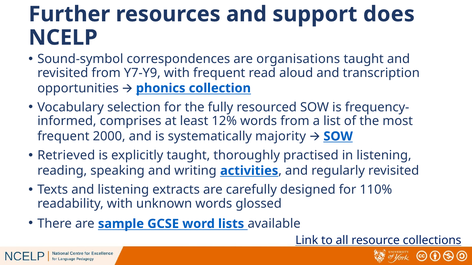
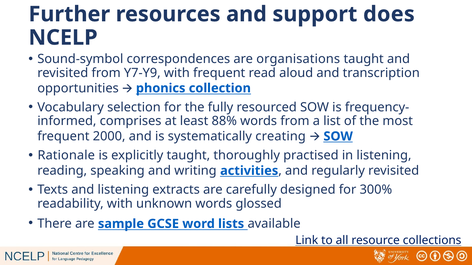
12%: 12% -> 88% (224, 121)
majority: majority -> creating (281, 137)
Retrieved: Retrieved -> Rationale (66, 156)
110%: 110% -> 300% (376, 190)
